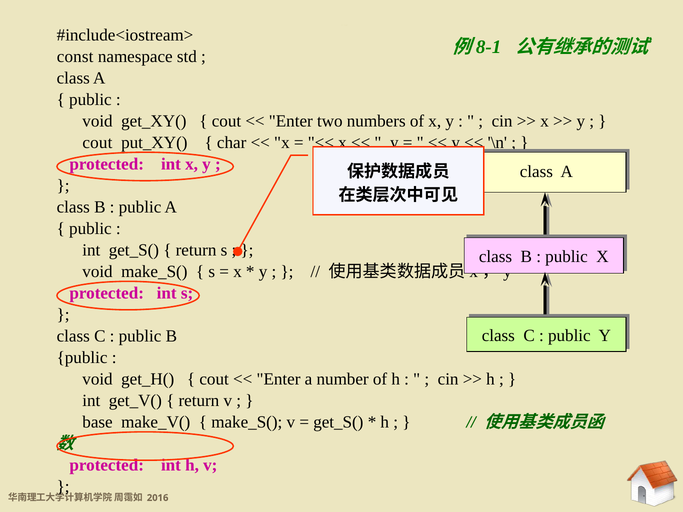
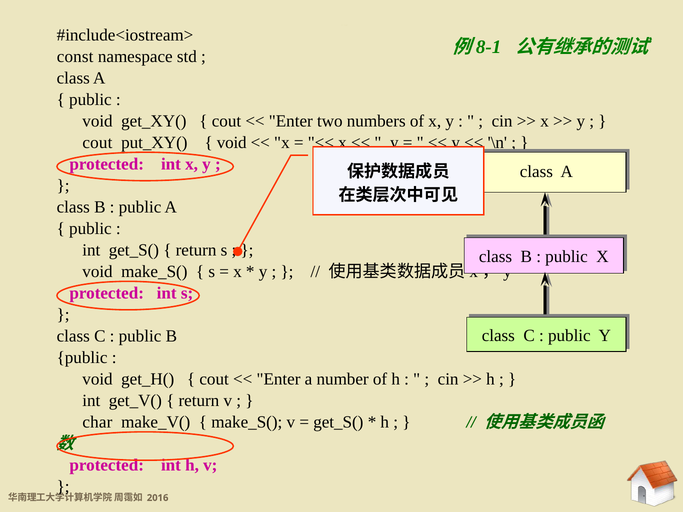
char: char -> void (232, 143)
base: base -> char (97, 422)
